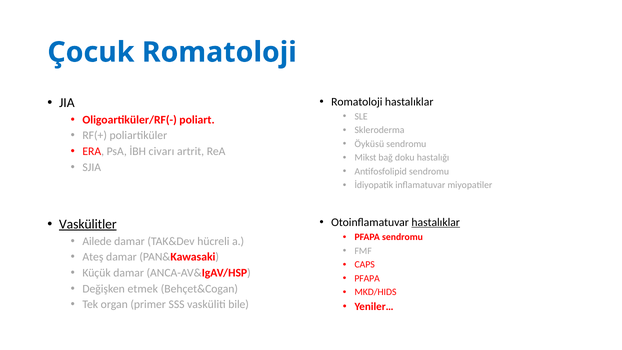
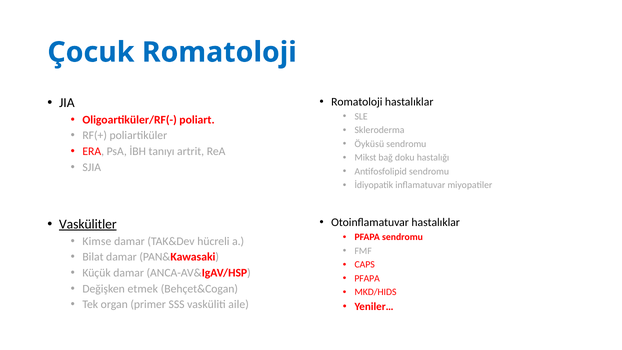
civarı: civarı -> tanıyı (162, 151)
hastalıklar underline: present -> none (436, 222)
Ailede: Ailede -> Kimse (97, 241)
Ateş: Ateş -> Bilat (93, 257)
bile: bile -> aile (239, 304)
